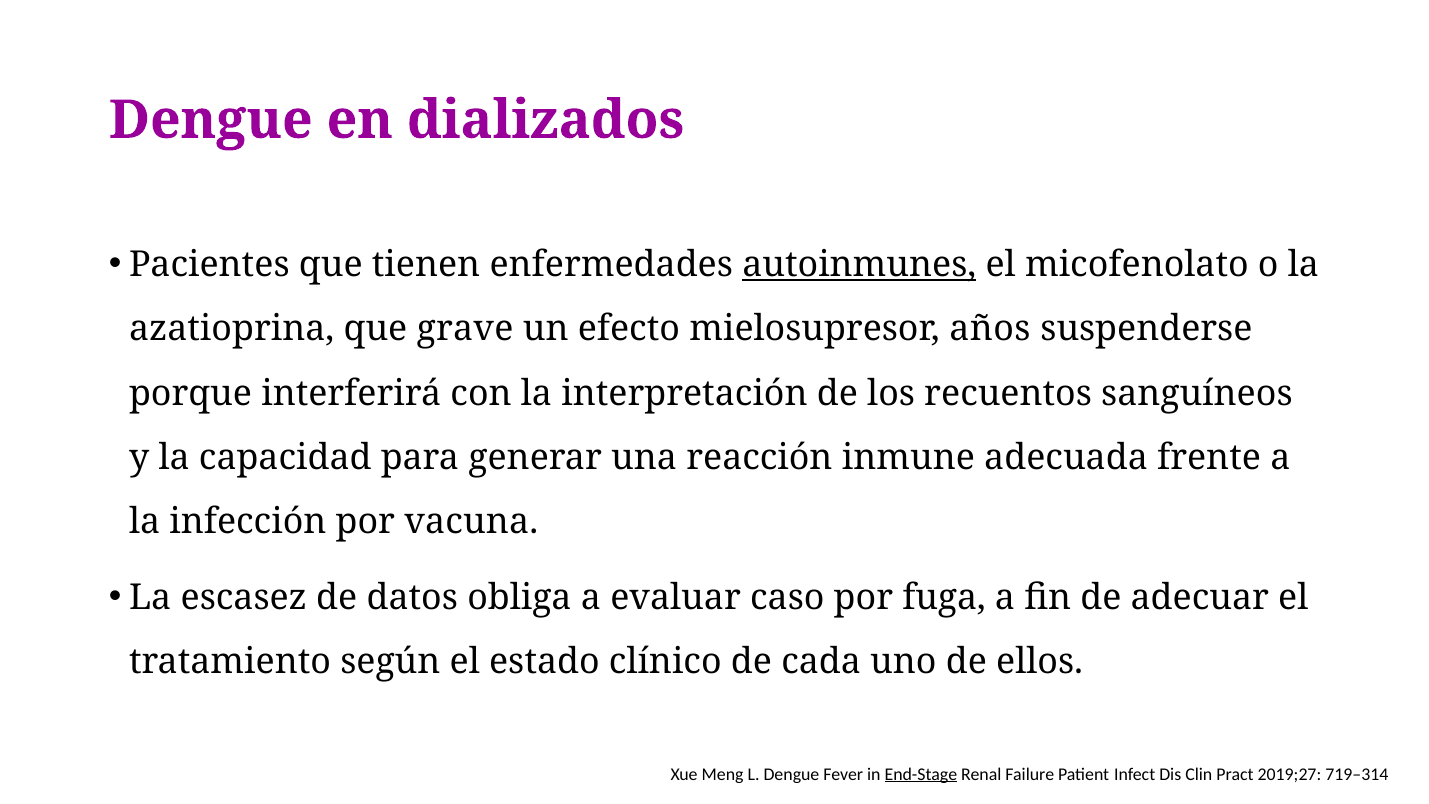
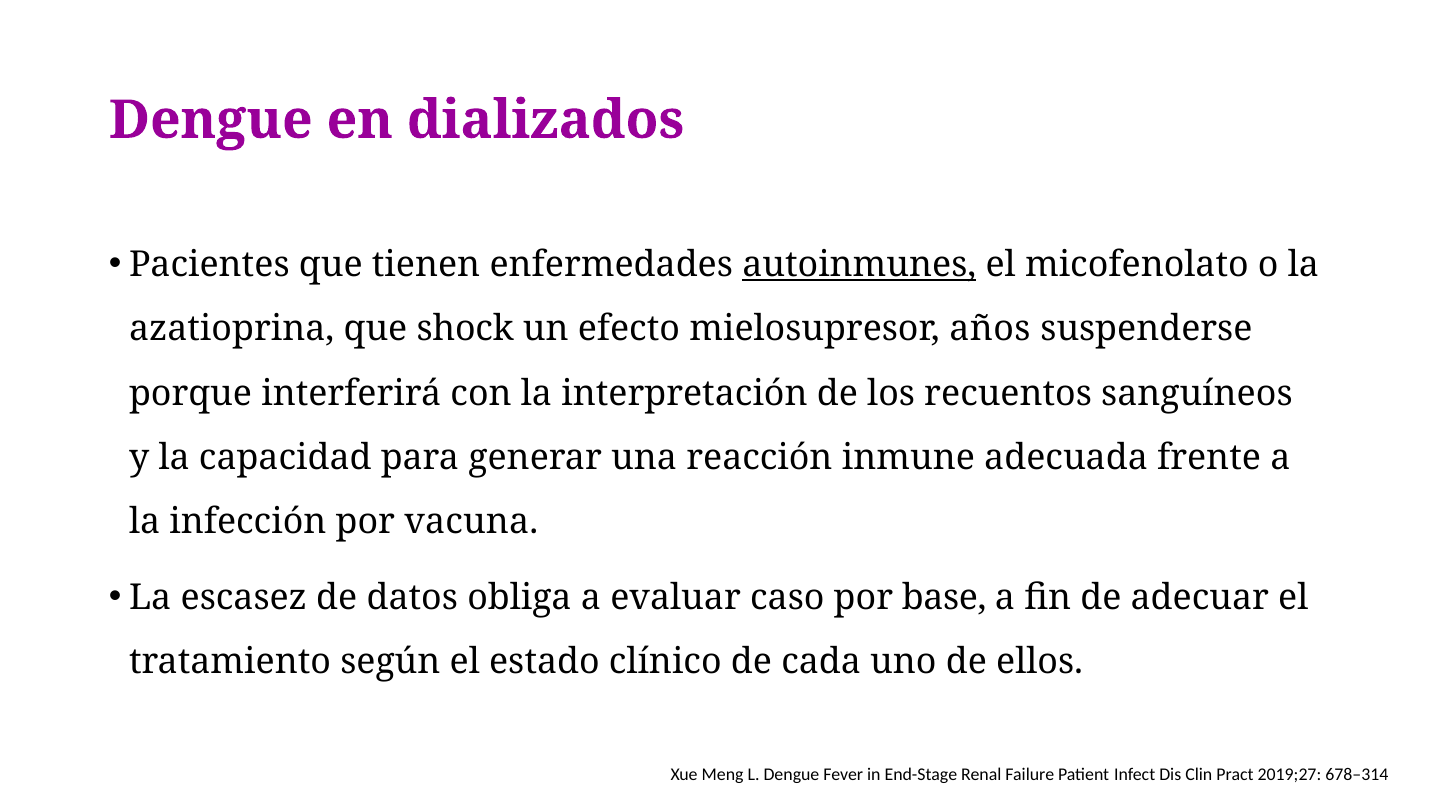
grave: grave -> shock (465, 329)
fuga: fuga -> base (944, 597)
End-Stage underline: present -> none (921, 774)
719–314: 719–314 -> 678–314 (1357, 774)
